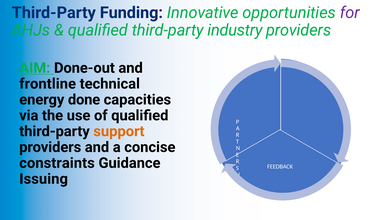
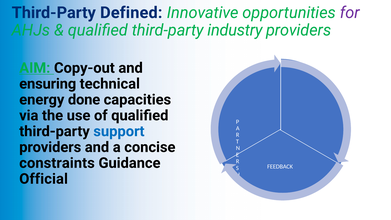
Funding: Funding -> Defined (131, 13)
Done-out: Done-out -> Copy-out (84, 68)
frontline: frontline -> ensuring (48, 84)
support colour: orange -> blue (119, 131)
Issuing: Issuing -> Official (44, 179)
